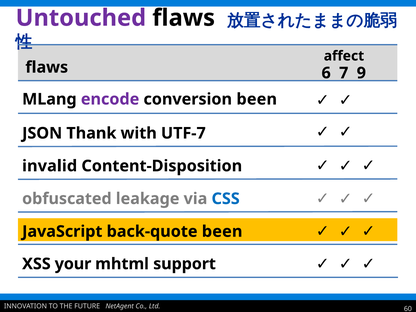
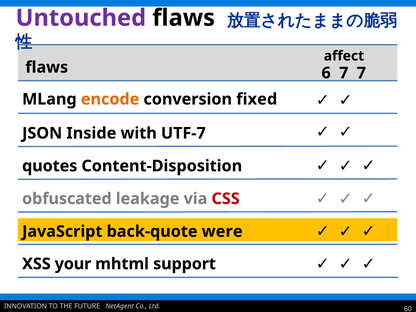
7 9: 9 -> 7 (361, 73)
encode colour: purple -> orange (110, 99)
conversion been: been -> fixed (257, 99)
Thank: Thank -> Inside (91, 133)
invalid: invalid -> quotes (50, 166)
CSS colour: blue -> red (226, 199)
back-quote been: been -> were (222, 231)
